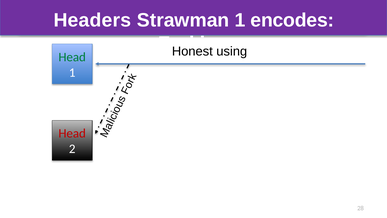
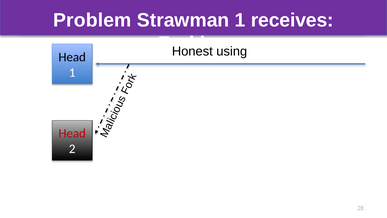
Headers: Headers -> Problem (92, 20)
encodes: encodes -> receives (292, 20)
Head colour: green -> black (72, 57)
